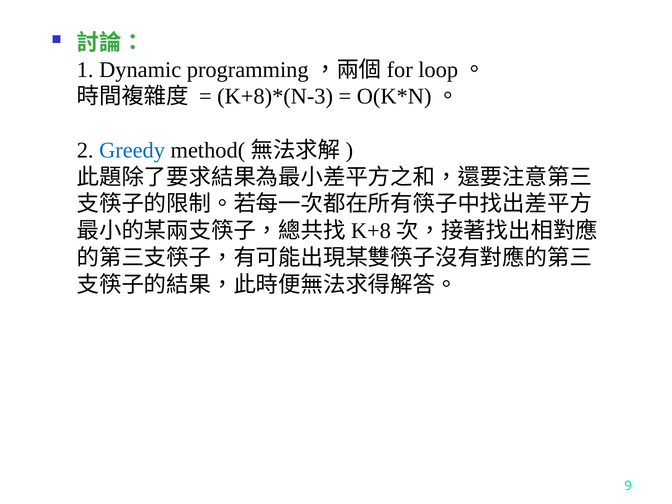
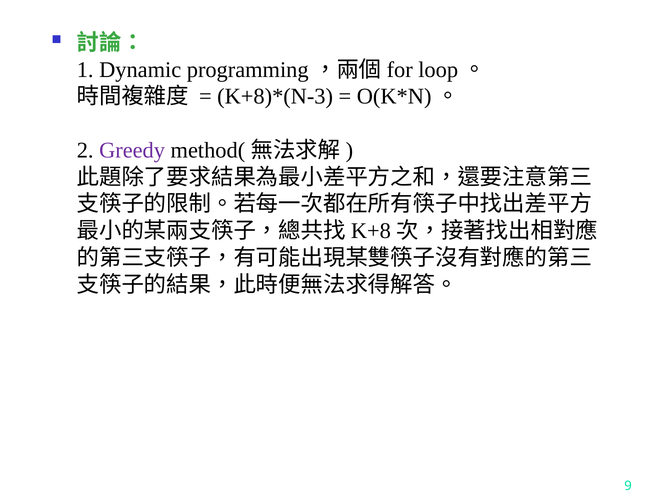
Greedy colour: blue -> purple (132, 150)
